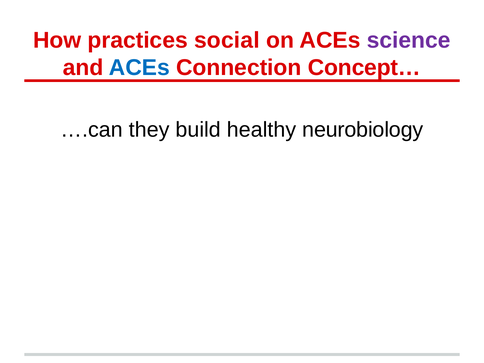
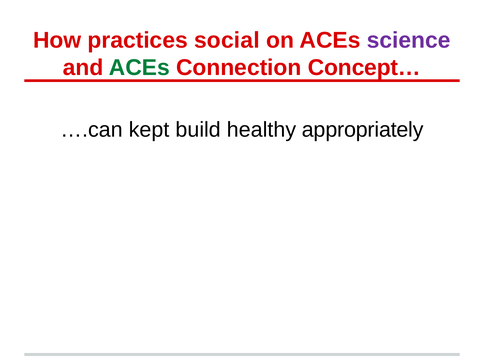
ACEs colour: blue -> green (139, 68)
they: they -> kept (149, 130)
neurobiology: neurobiology -> appropriately (363, 130)
